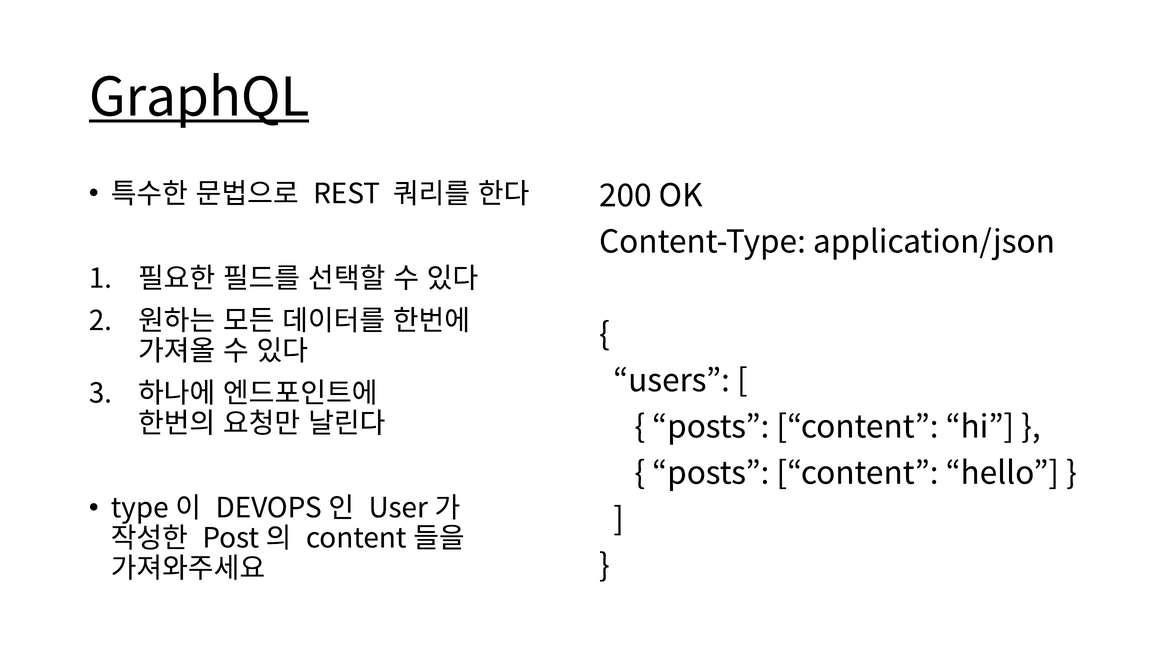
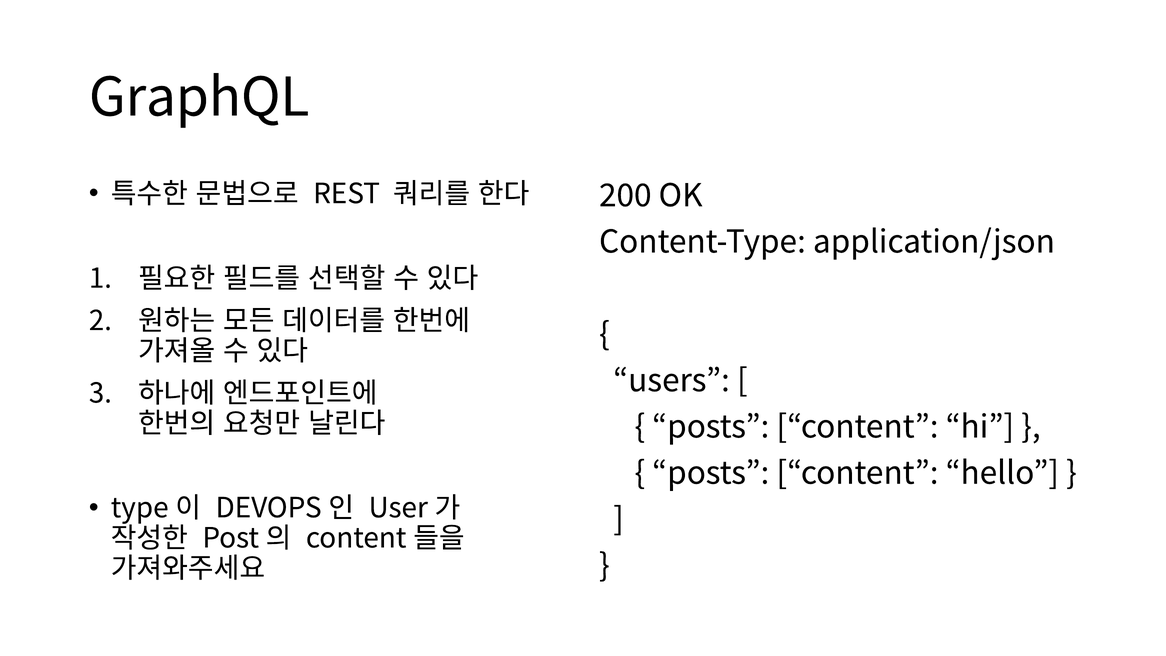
GraphQL underline: present -> none (199, 98)
